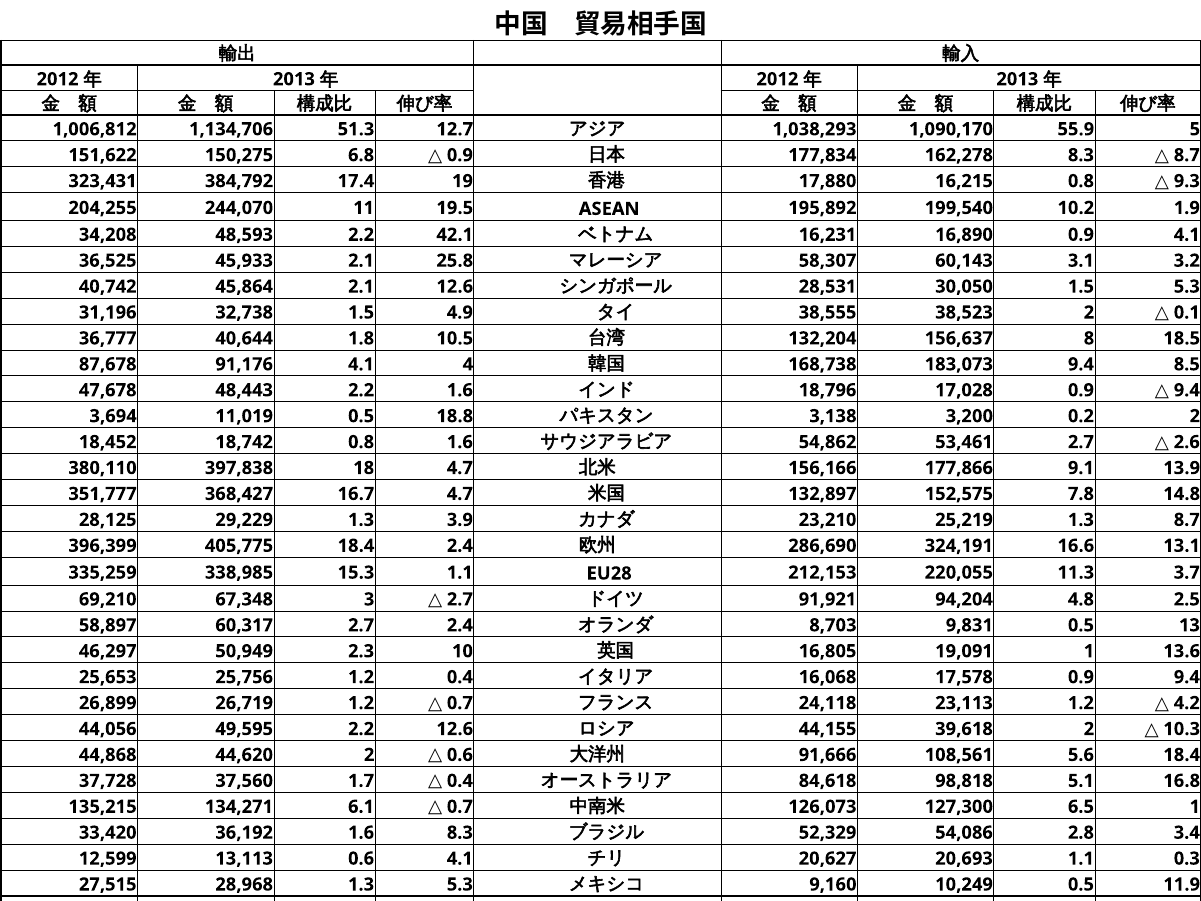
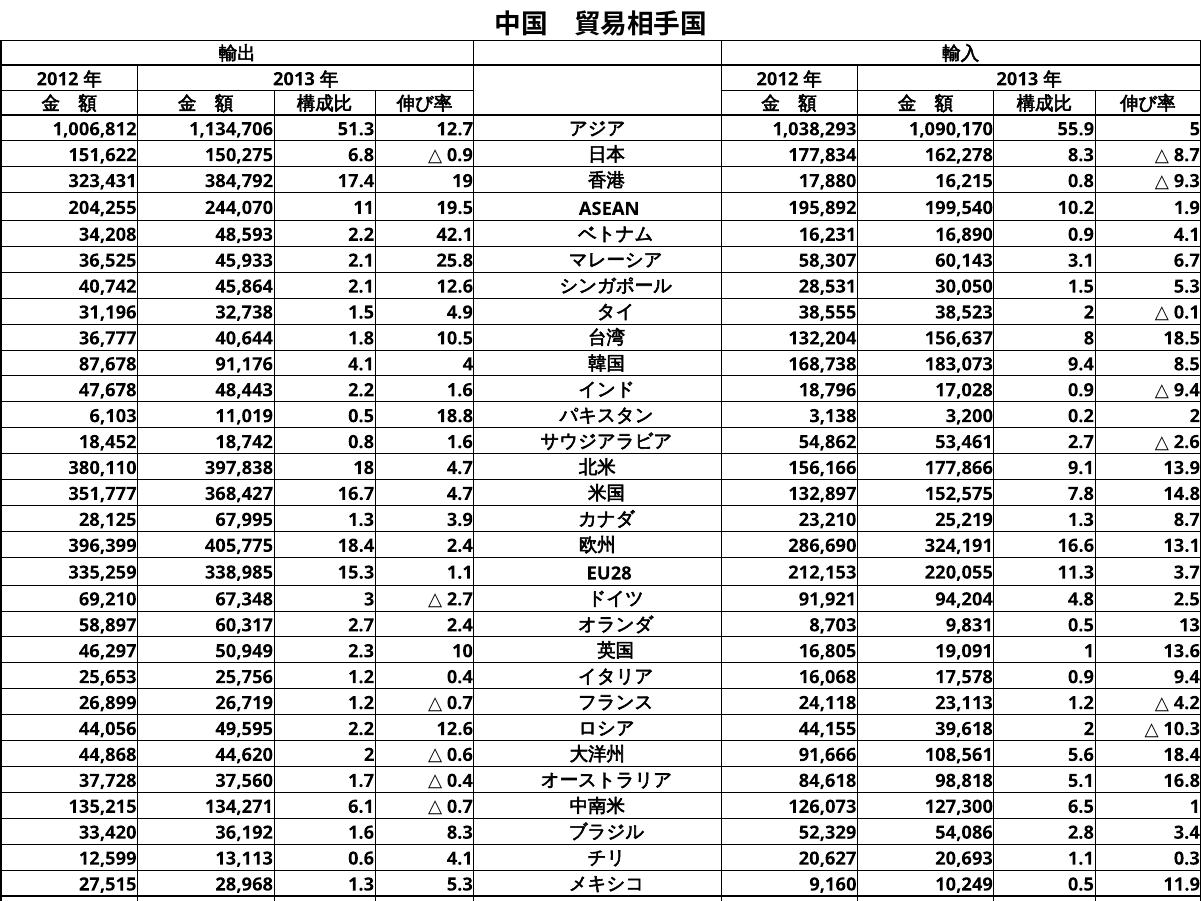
3.2: 3.2 -> 6.7 (1187, 261)
3,694: 3,694 -> 6,103 (113, 416)
29,229: 29,229 -> 67,995 (244, 520)
